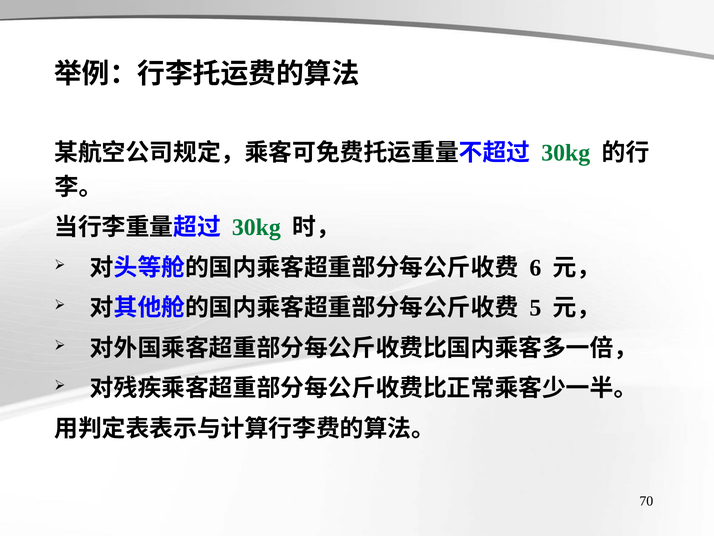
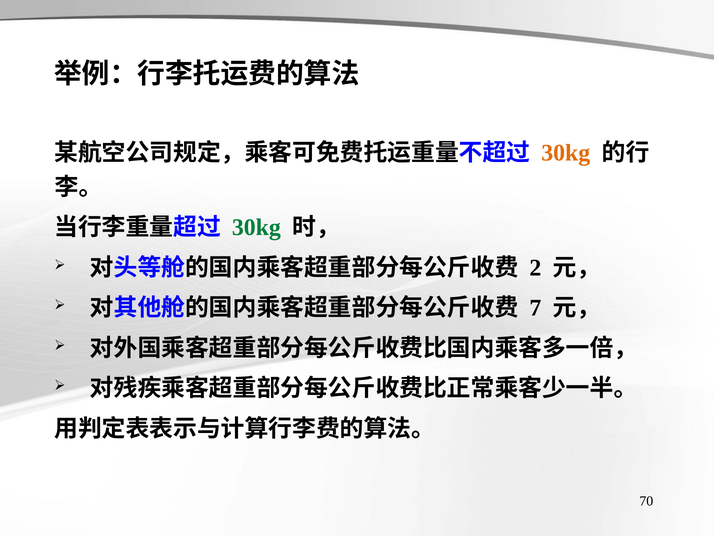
30kg colour: green -> orange (566, 153)
6: 6 -> 2 (535, 268)
5: 5 -> 7 (535, 308)
